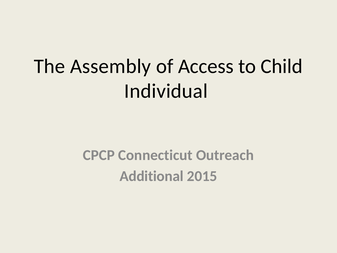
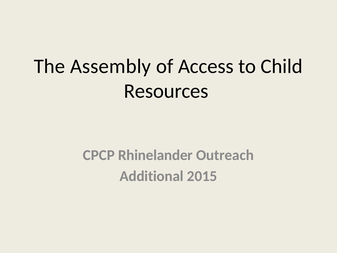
Individual: Individual -> Resources (166, 91)
Connecticut: Connecticut -> Rhinelander (155, 155)
